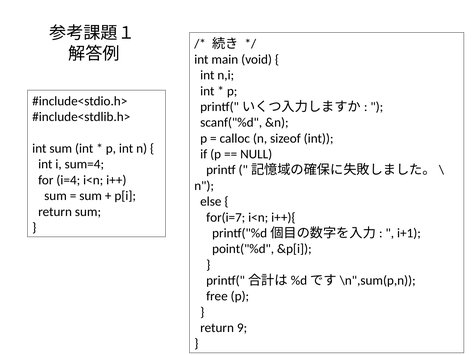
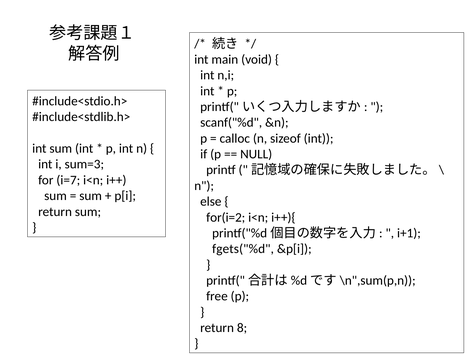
sum=4: sum=4 -> sum=3 (84, 165)
i=4: i=4 -> i=7 (68, 180)
for(i=7: for(i=7 -> for(i=2 (226, 218)
point("%d: point("%d -> fgets("%d (243, 249)
9: 9 -> 8 (242, 328)
